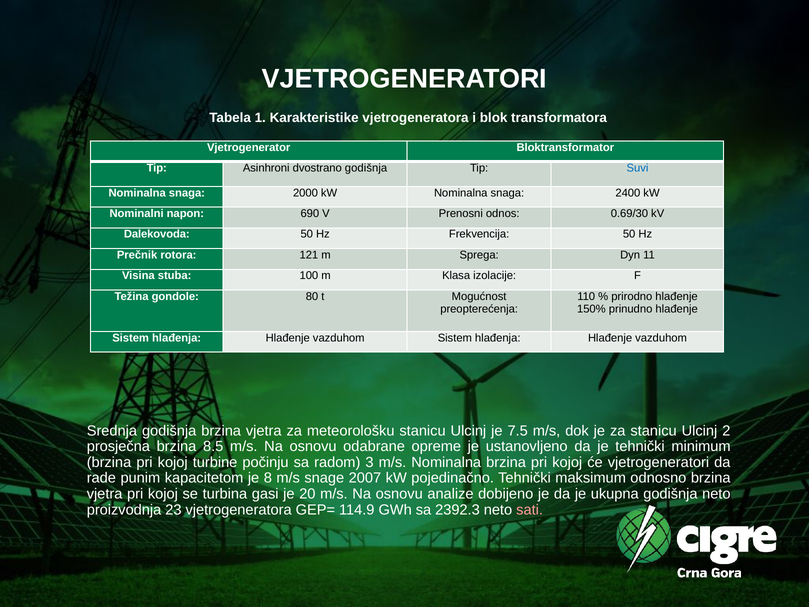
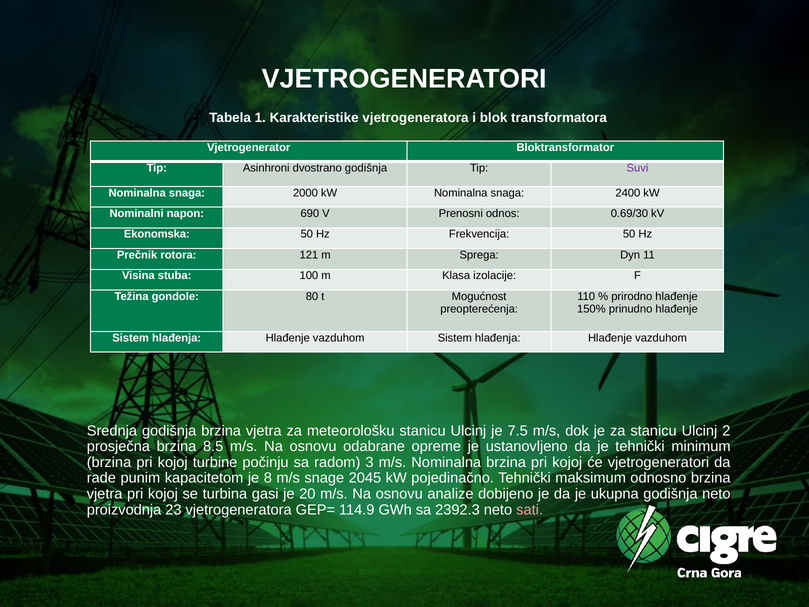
Suvi colour: blue -> purple (637, 168)
Dalekovoda: Dalekovoda -> Ekonomska (157, 234)
2007: 2007 -> 2045 (365, 478)
